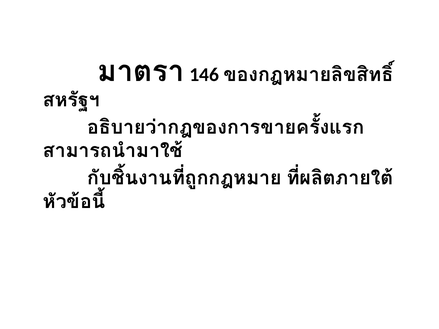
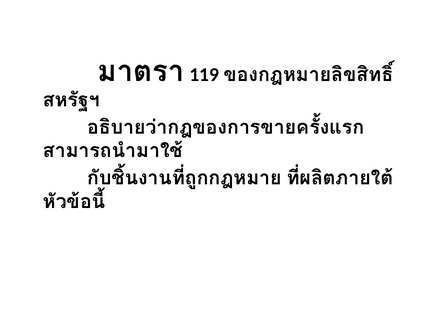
146: 146 -> 119 (204, 75)
